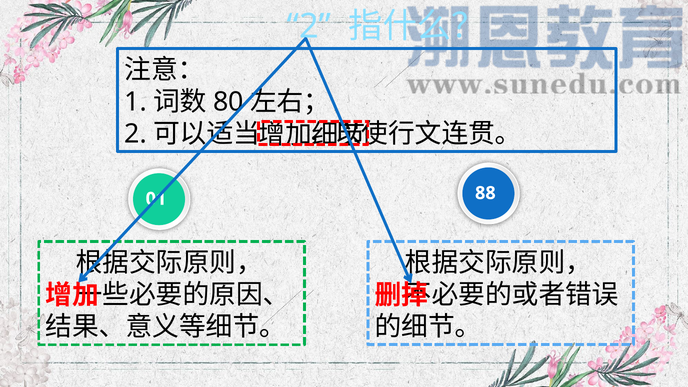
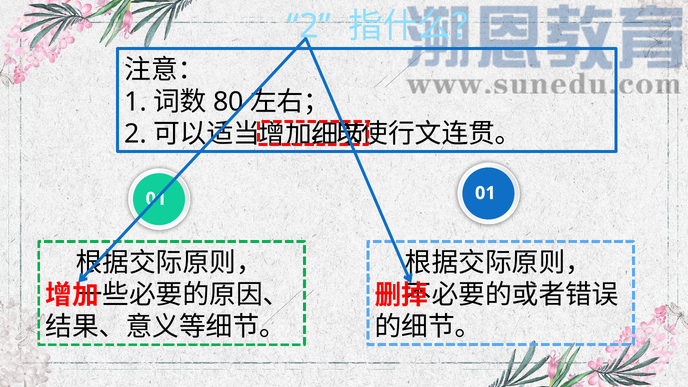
88: 88 -> 01 (485, 193)
